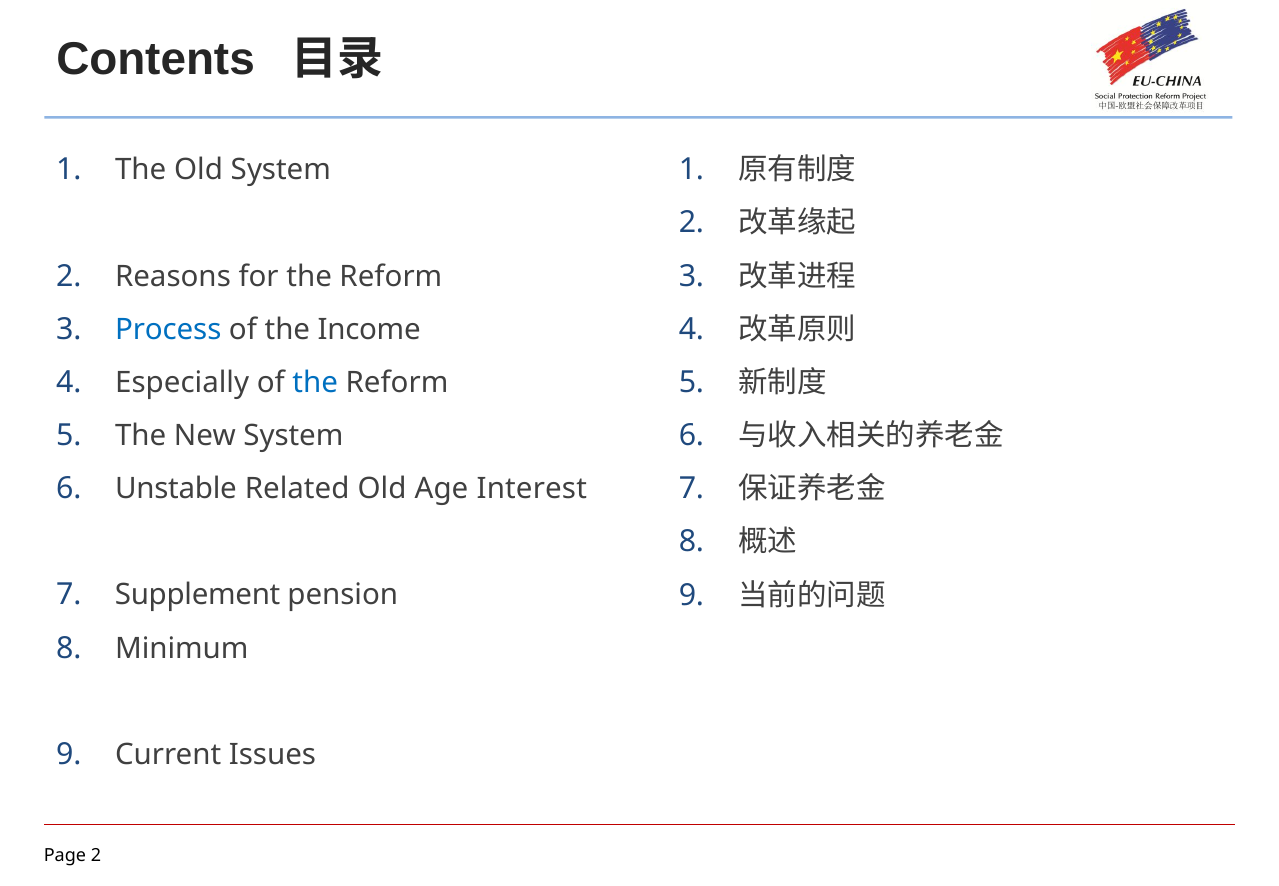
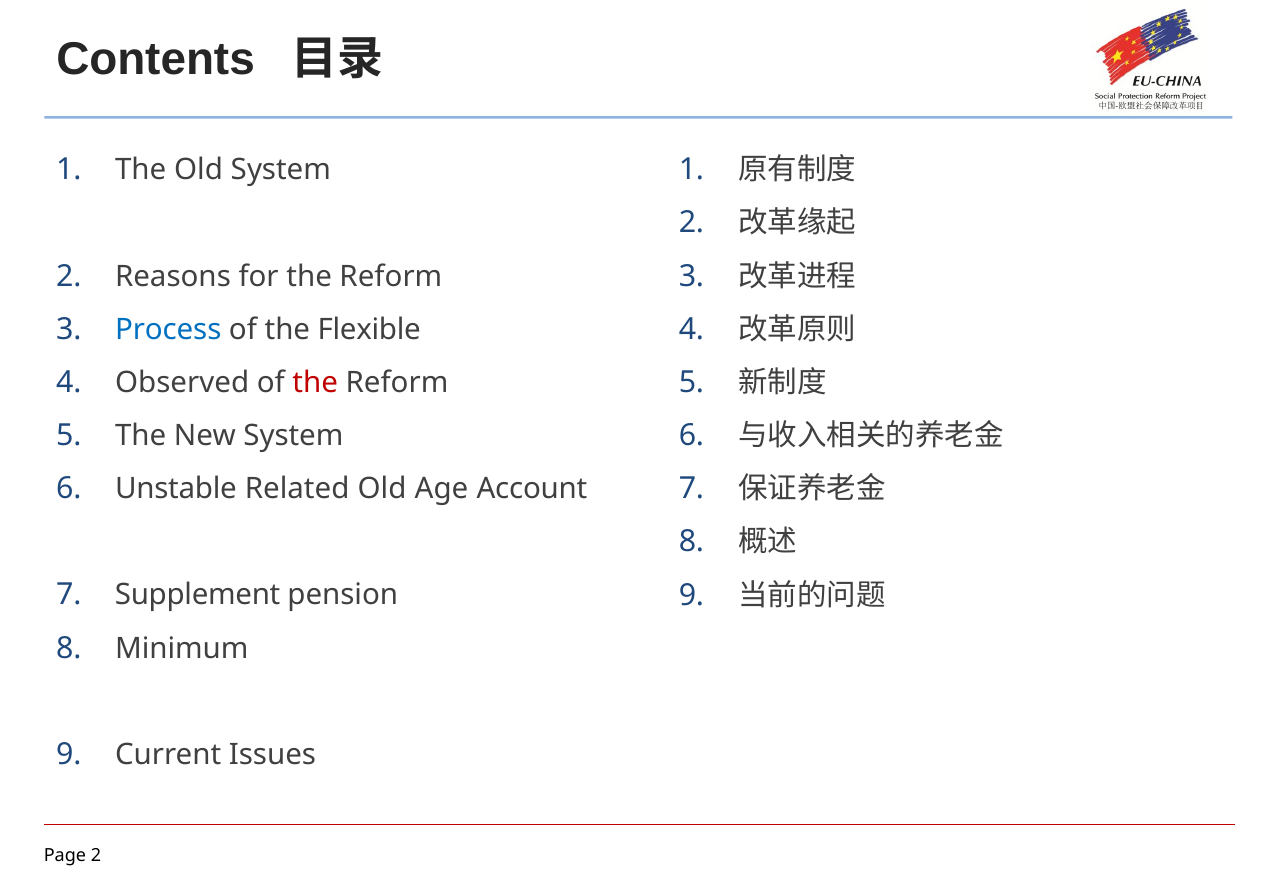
Income: Income -> Flexible (369, 329)
Especially: Especially -> Observed (182, 382)
the colour: blue -> red (315, 382)
Interest: Interest -> Account (532, 489)
